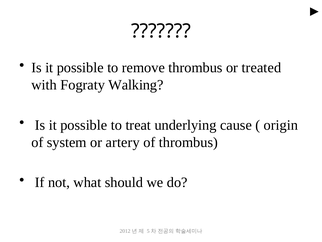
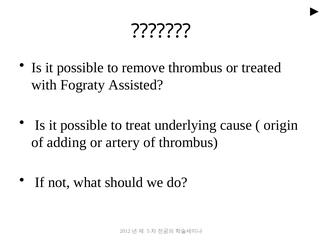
Walking: Walking -> Assisted (136, 85)
system: system -> adding (67, 142)
